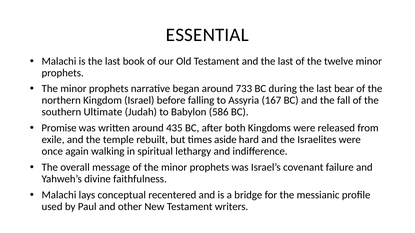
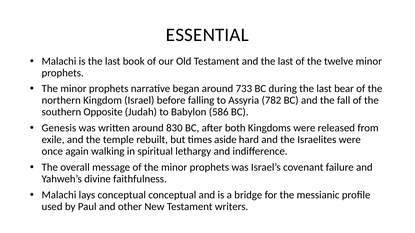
167: 167 -> 782 (271, 101)
Ultimate: Ultimate -> Opposite (103, 112)
Promise: Promise -> Genesis (59, 128)
435: 435 -> 830 (174, 128)
conceptual recentered: recentered -> conceptual (172, 195)
